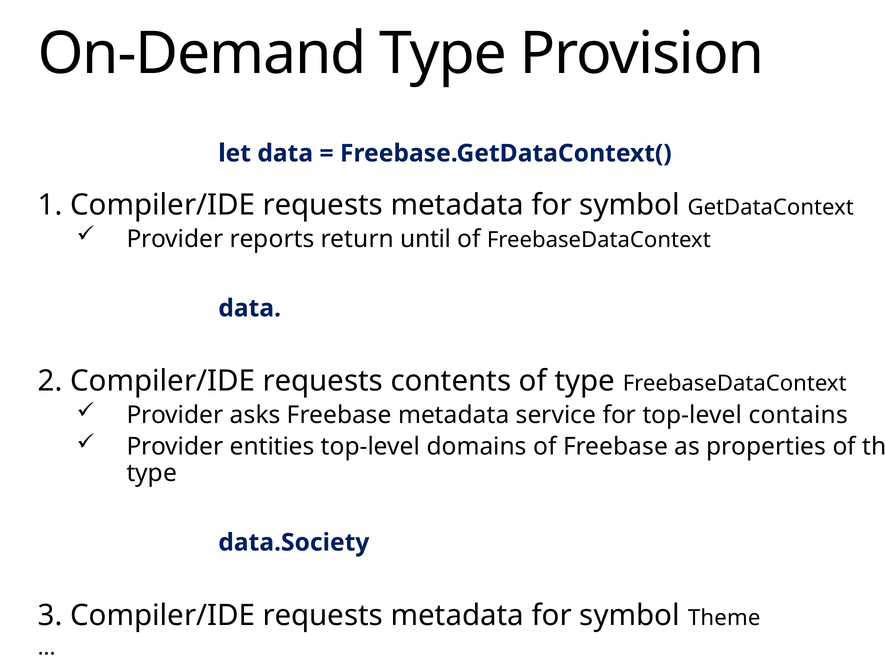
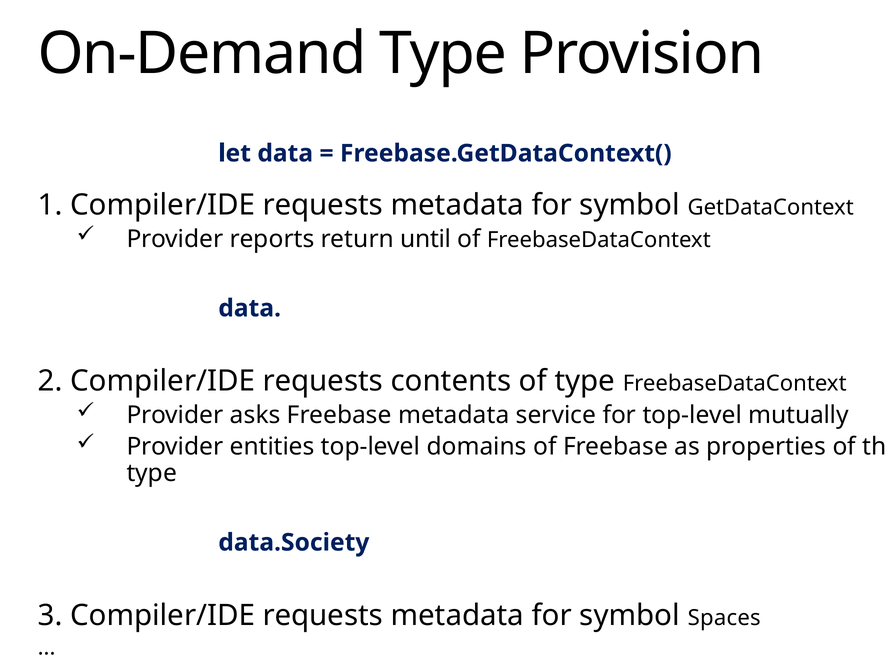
contains: contains -> mutually (799, 415)
Theme: Theme -> Spaces (724, 618)
